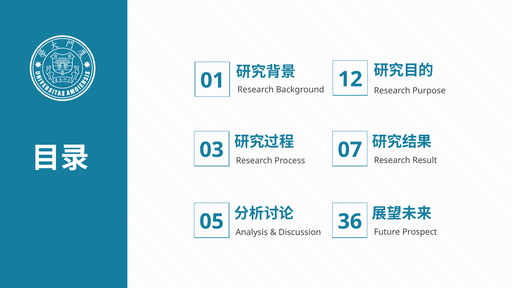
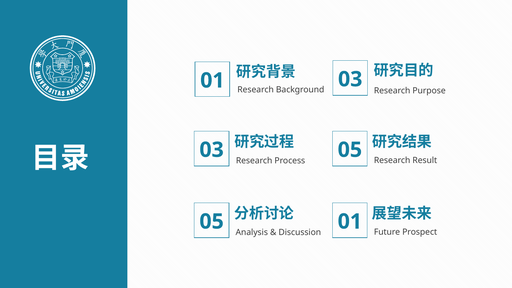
01 12: 12 -> 03 (350, 79)
03 07: 07 -> 05 (350, 150)
05 36: 36 -> 01 (350, 222)
